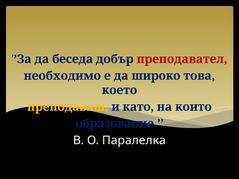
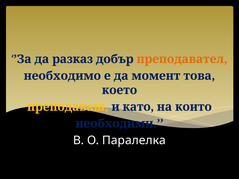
беседа: беседа -> разказ (73, 59)
преподавател colour: red -> orange (182, 59)
широко: широко -> момент (156, 76)
образование: образование -> необходими (120, 124)
